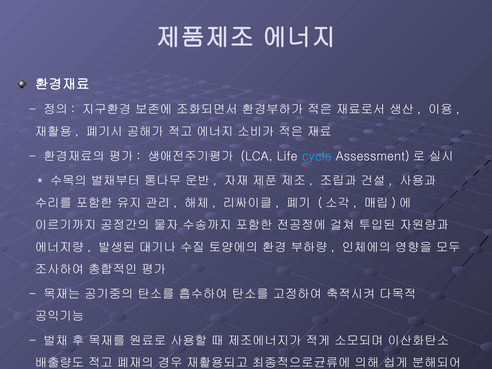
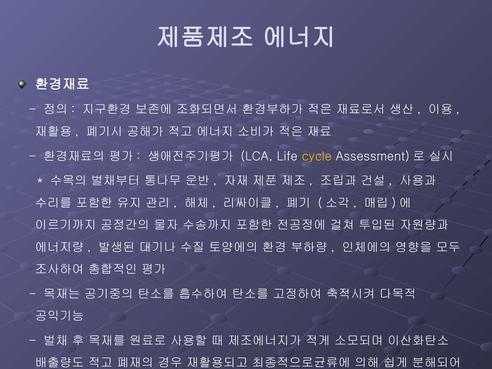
cycle colour: light blue -> yellow (317, 156)
